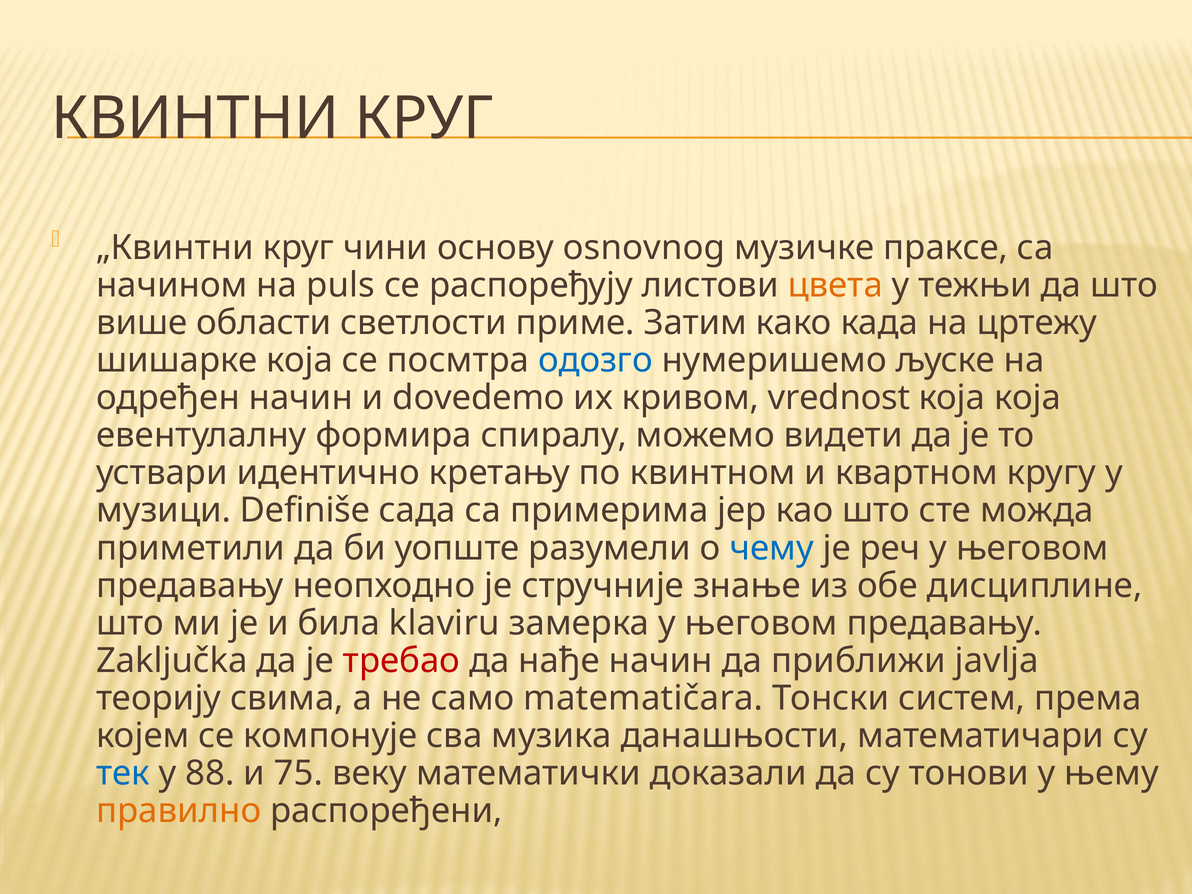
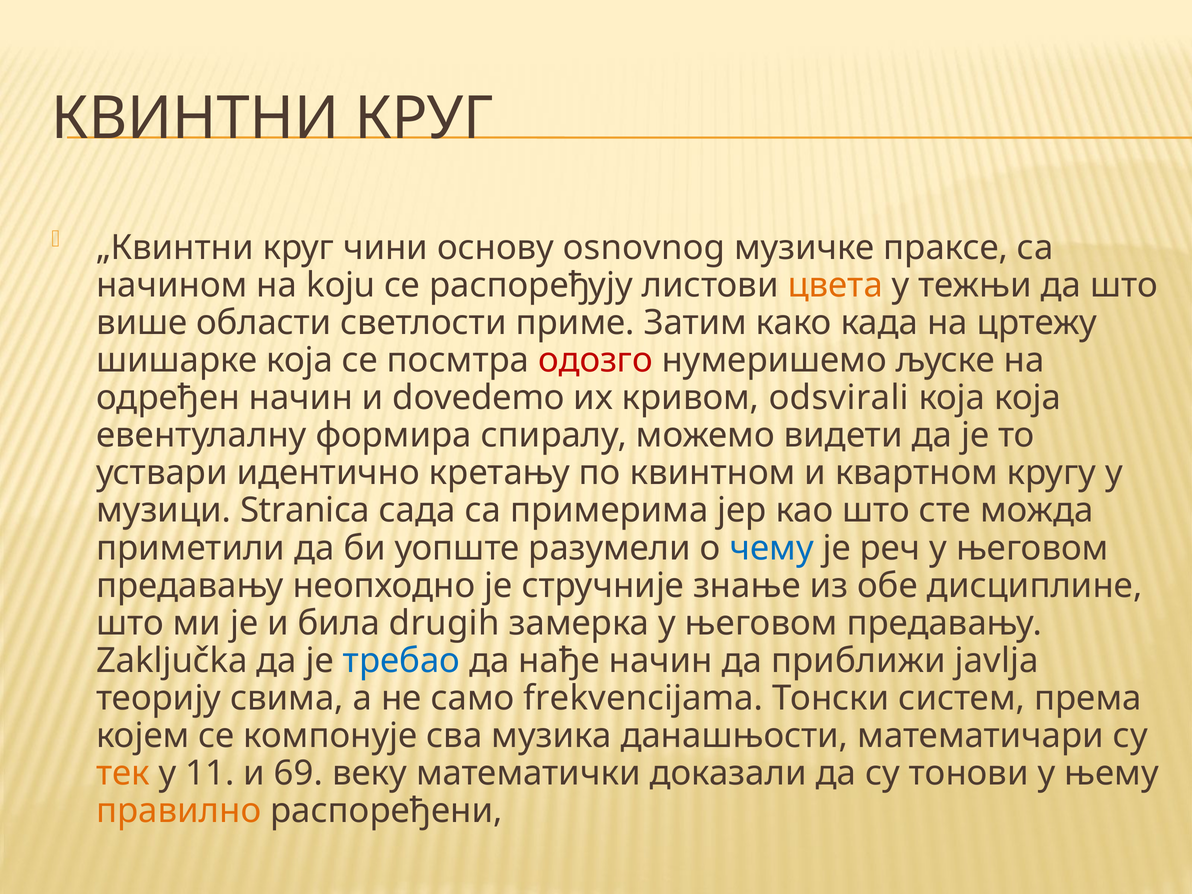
puls: puls -> koju (341, 285)
одозго colour: blue -> red (595, 360)
vrednost: vrednost -> odsvirali (839, 398)
Definiše: Definiše -> Stranica (305, 511)
klaviru: klaviru -> drugih (444, 623)
требао colour: red -> blue (401, 661)
matematičara: matematičara -> frekvencijama (643, 698)
тек colour: blue -> orange (123, 773)
88: 88 -> 11 (210, 773)
75: 75 -> 69 (299, 773)
